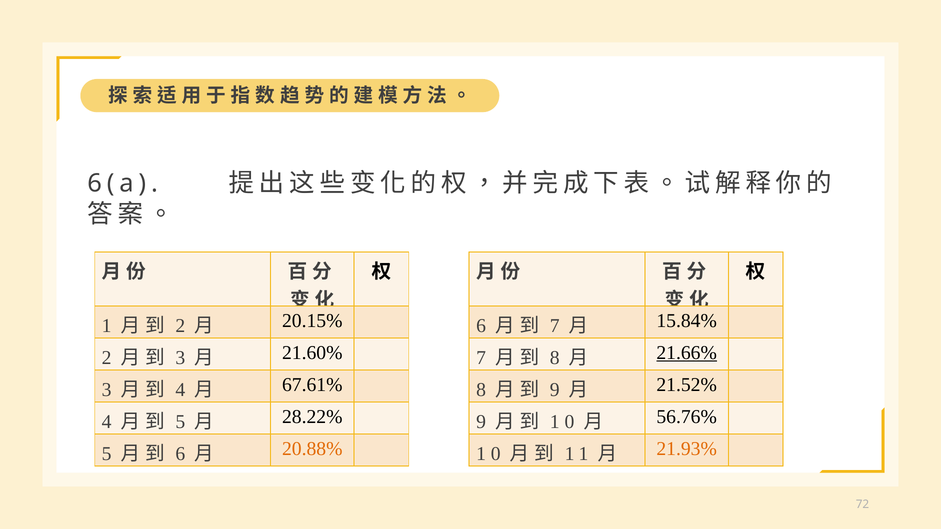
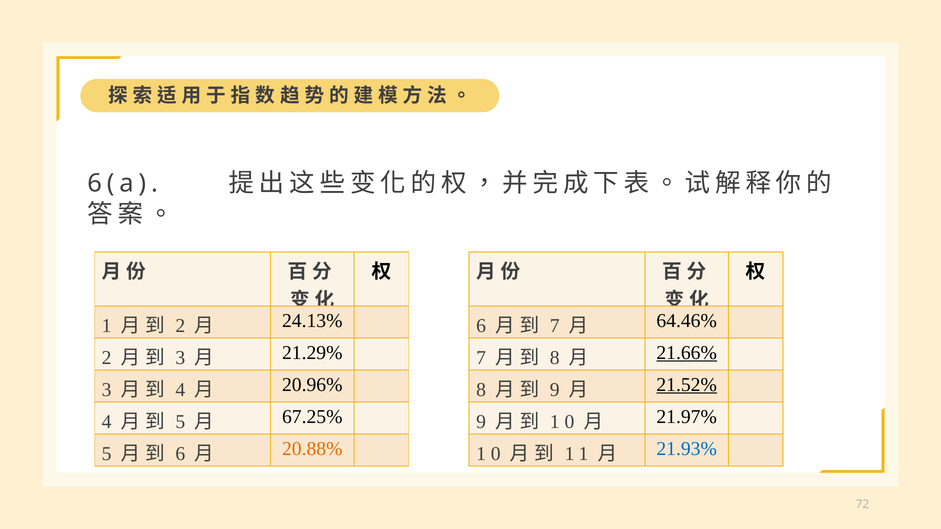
20.15%: 20.15% -> 24.13% (312, 321)
15.84%: 15.84% -> 64.46% (687, 321)
21.60%: 21.60% -> 21.29% (312, 353)
67.61%: 67.61% -> 20.96% (312, 385)
21.52% underline: none -> present (687, 385)
28.22%: 28.22% -> 67.25% (312, 417)
56.76%: 56.76% -> 21.97% (687, 417)
21.93% colour: orange -> blue (687, 449)
